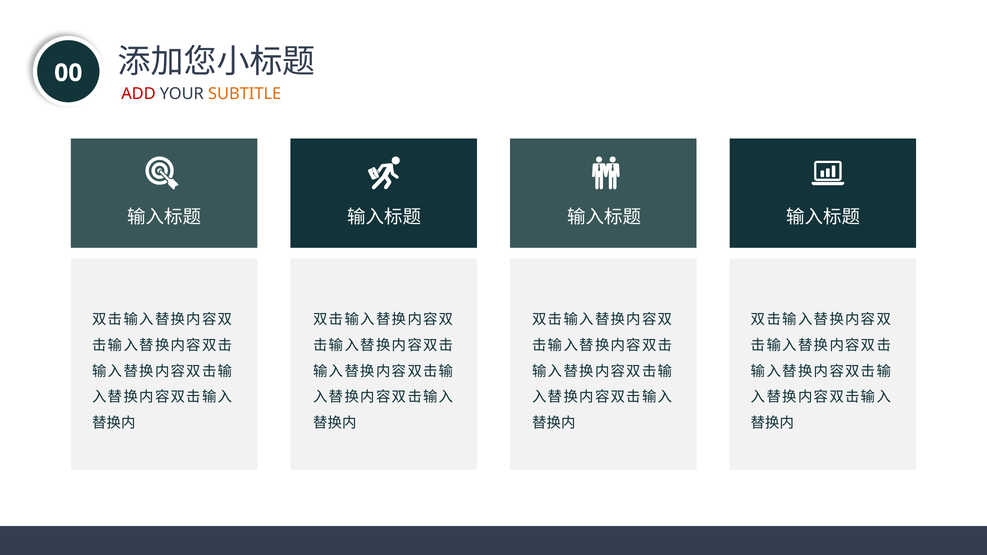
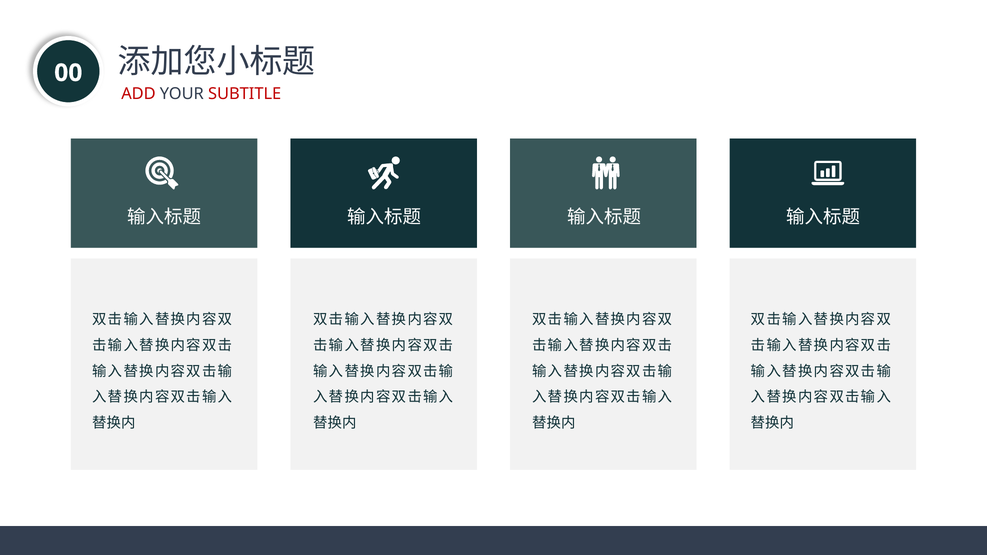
SUBTITLE colour: orange -> red (245, 94)
